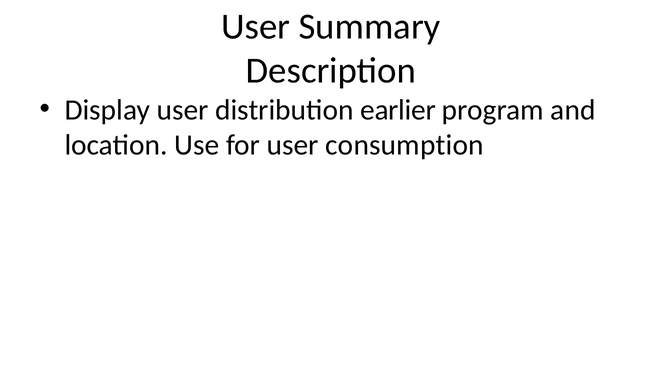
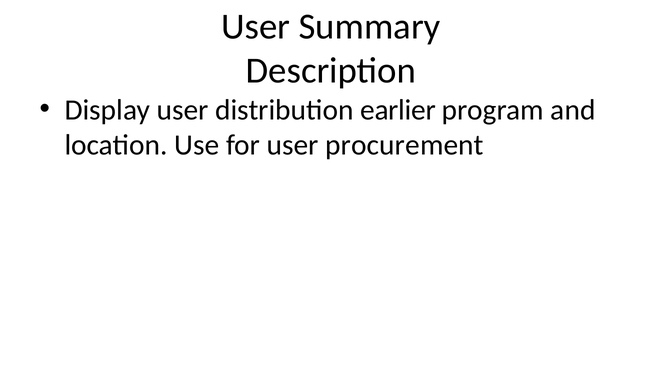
consumption: consumption -> procurement (405, 145)
